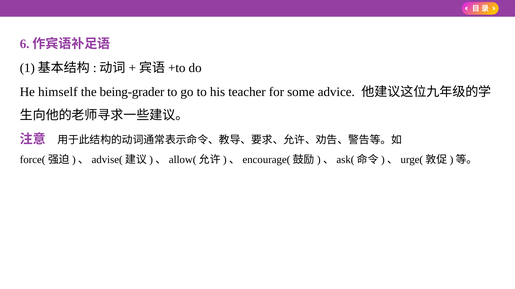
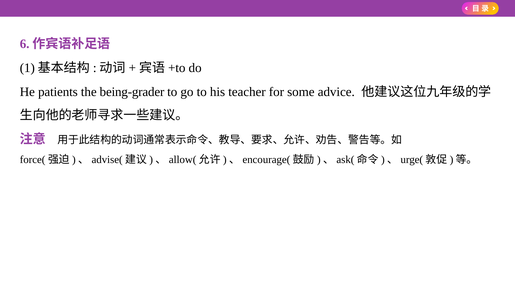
himself: himself -> patients (58, 92)
